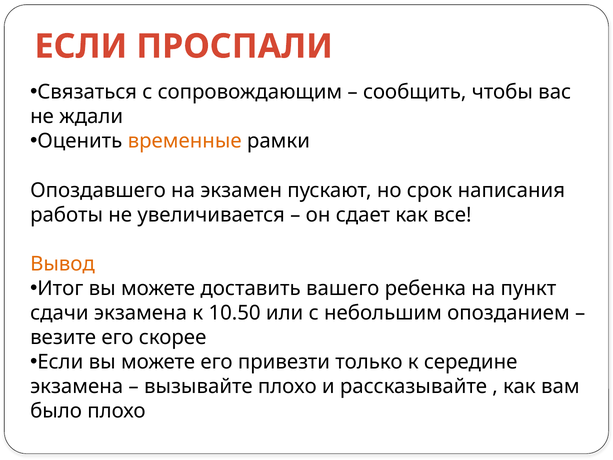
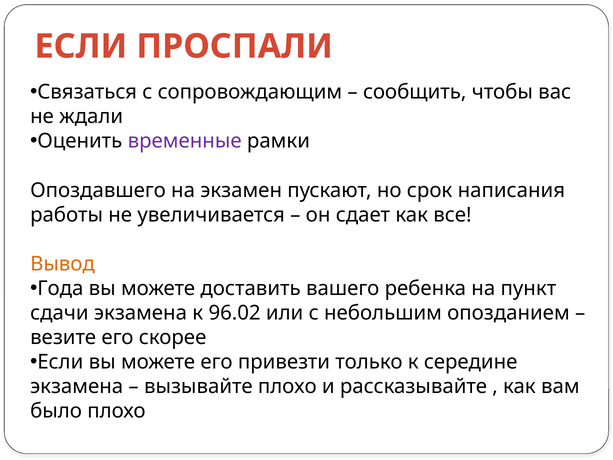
временные colour: orange -> purple (185, 141)
Итог: Итог -> Года (60, 288)
10.50: 10.50 -> 96.02 (235, 313)
